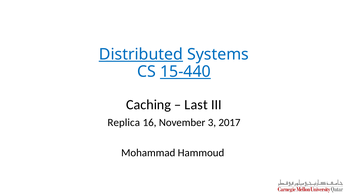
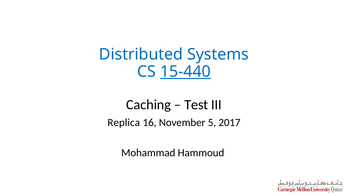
Distributed underline: present -> none (141, 54)
Last: Last -> Test (196, 105)
3: 3 -> 5 (212, 122)
